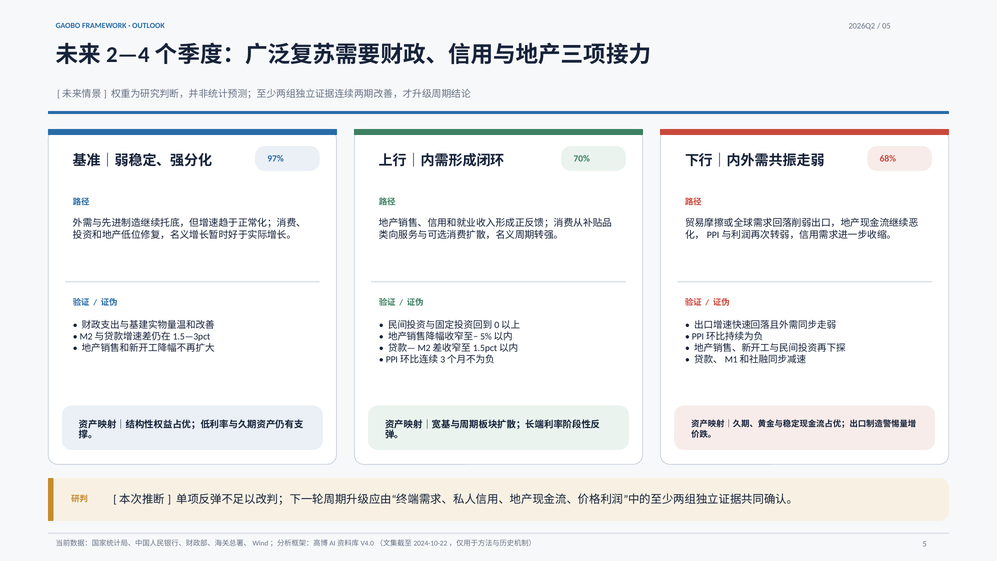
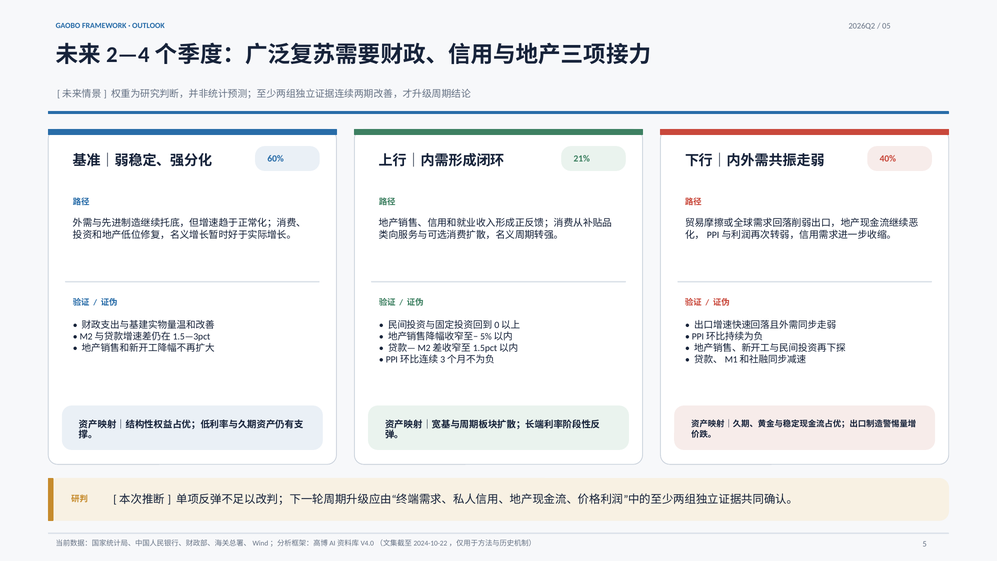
97%: 97% -> 60% (276, 159)
70%: 70% -> 21% (582, 159)
68%: 68% -> 40% (888, 159)
